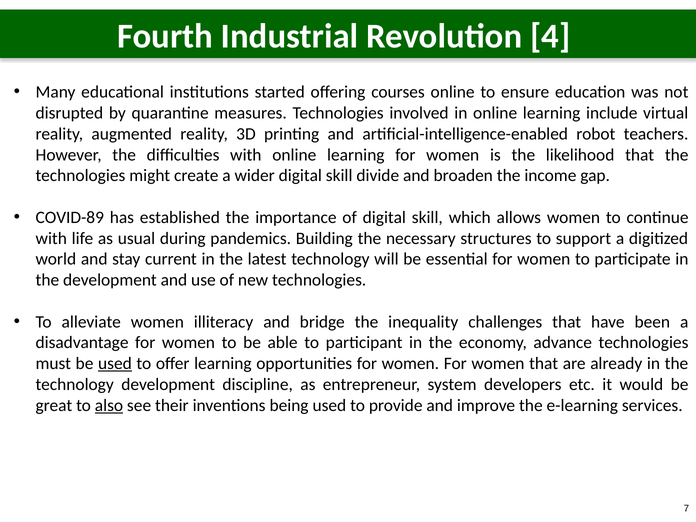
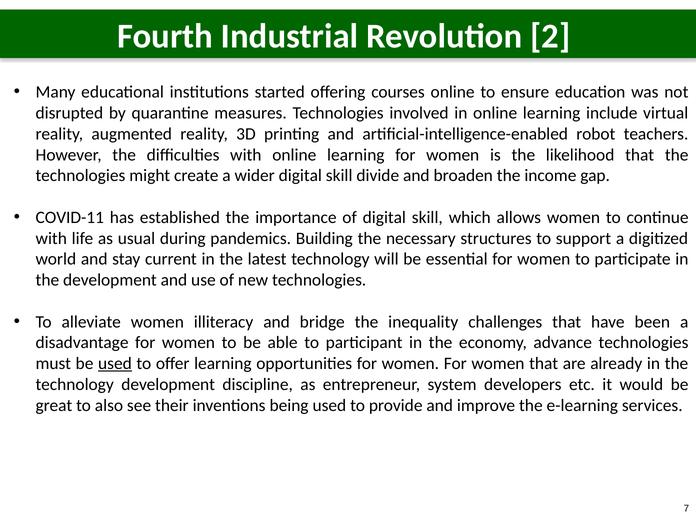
4: 4 -> 2 (550, 36)
COVID-89: COVID-89 -> COVID-11 (70, 217)
also underline: present -> none (109, 405)
